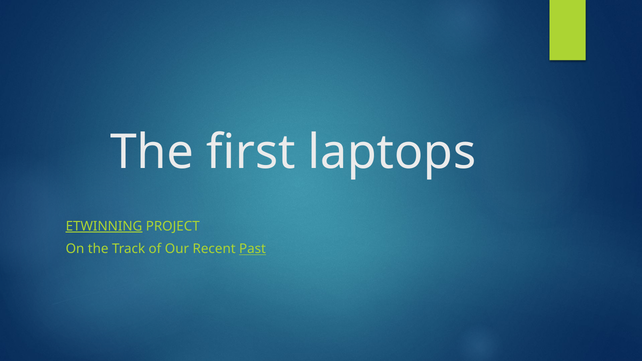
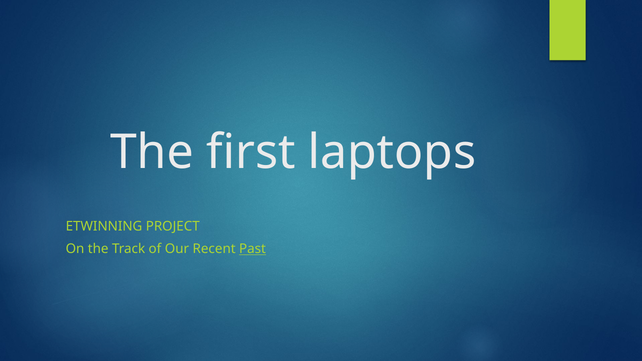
ETWINNING underline: present -> none (104, 226)
